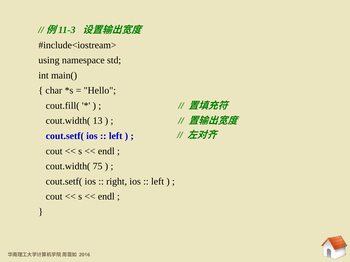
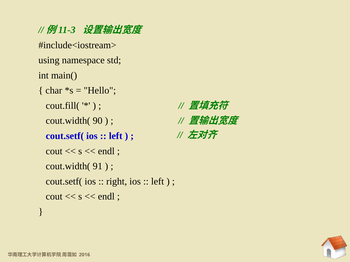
13: 13 -> 90 (98, 121)
75: 75 -> 91 (98, 167)
